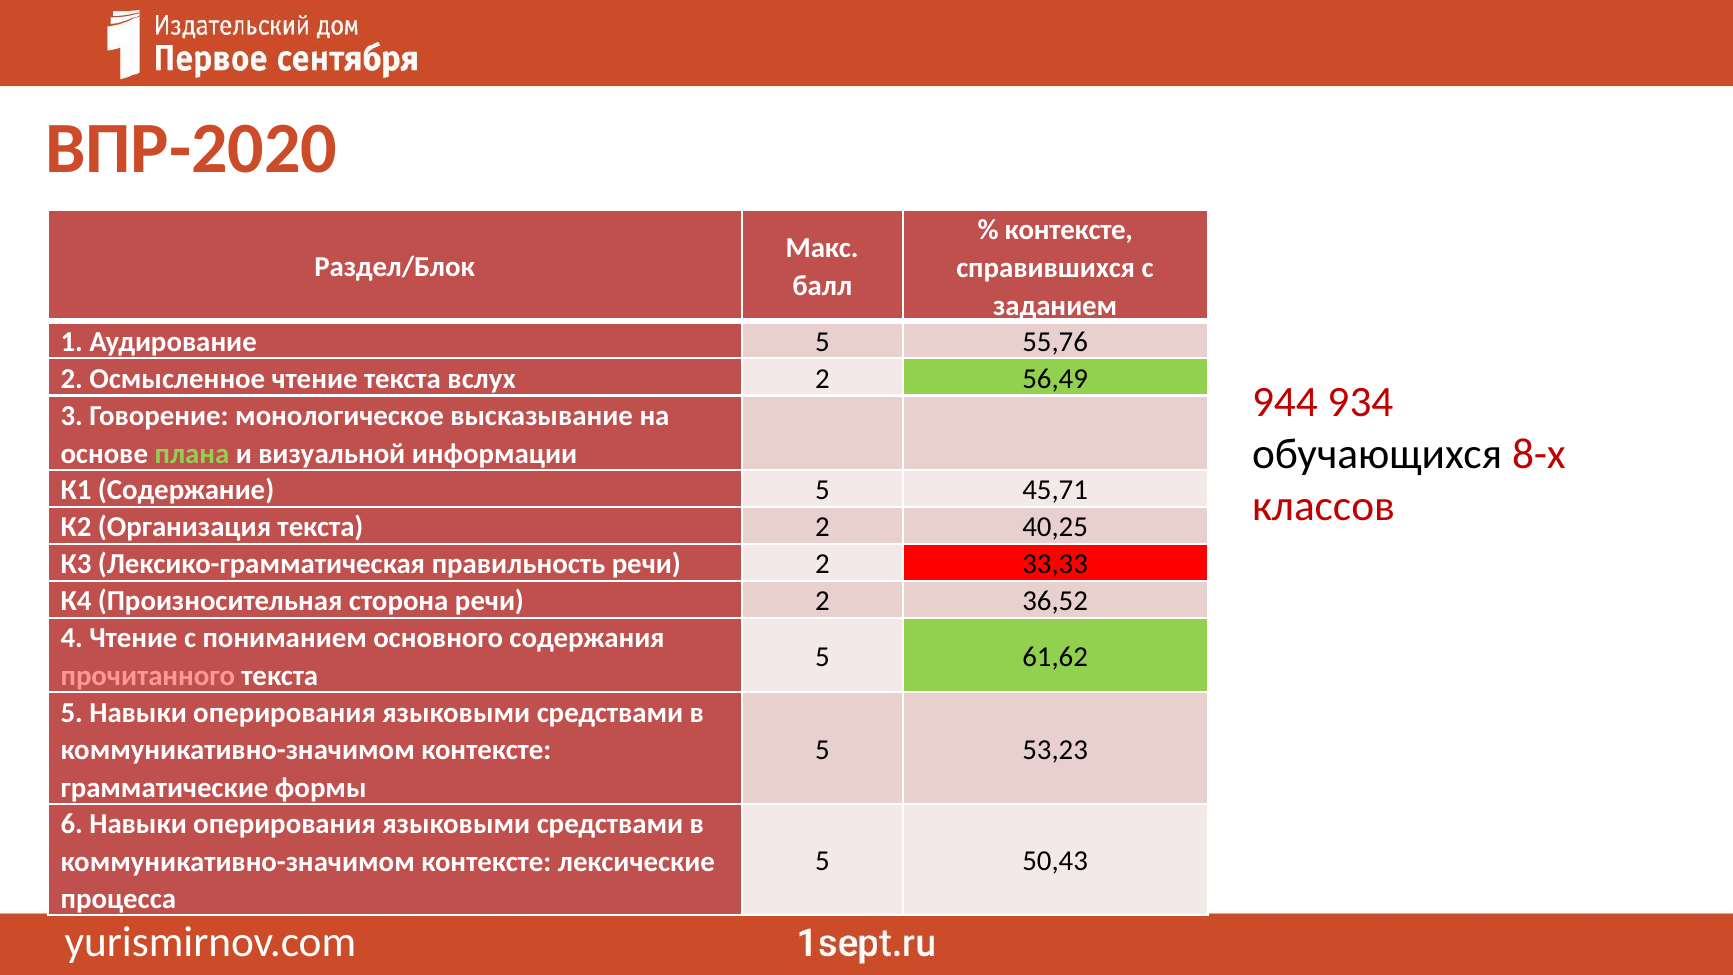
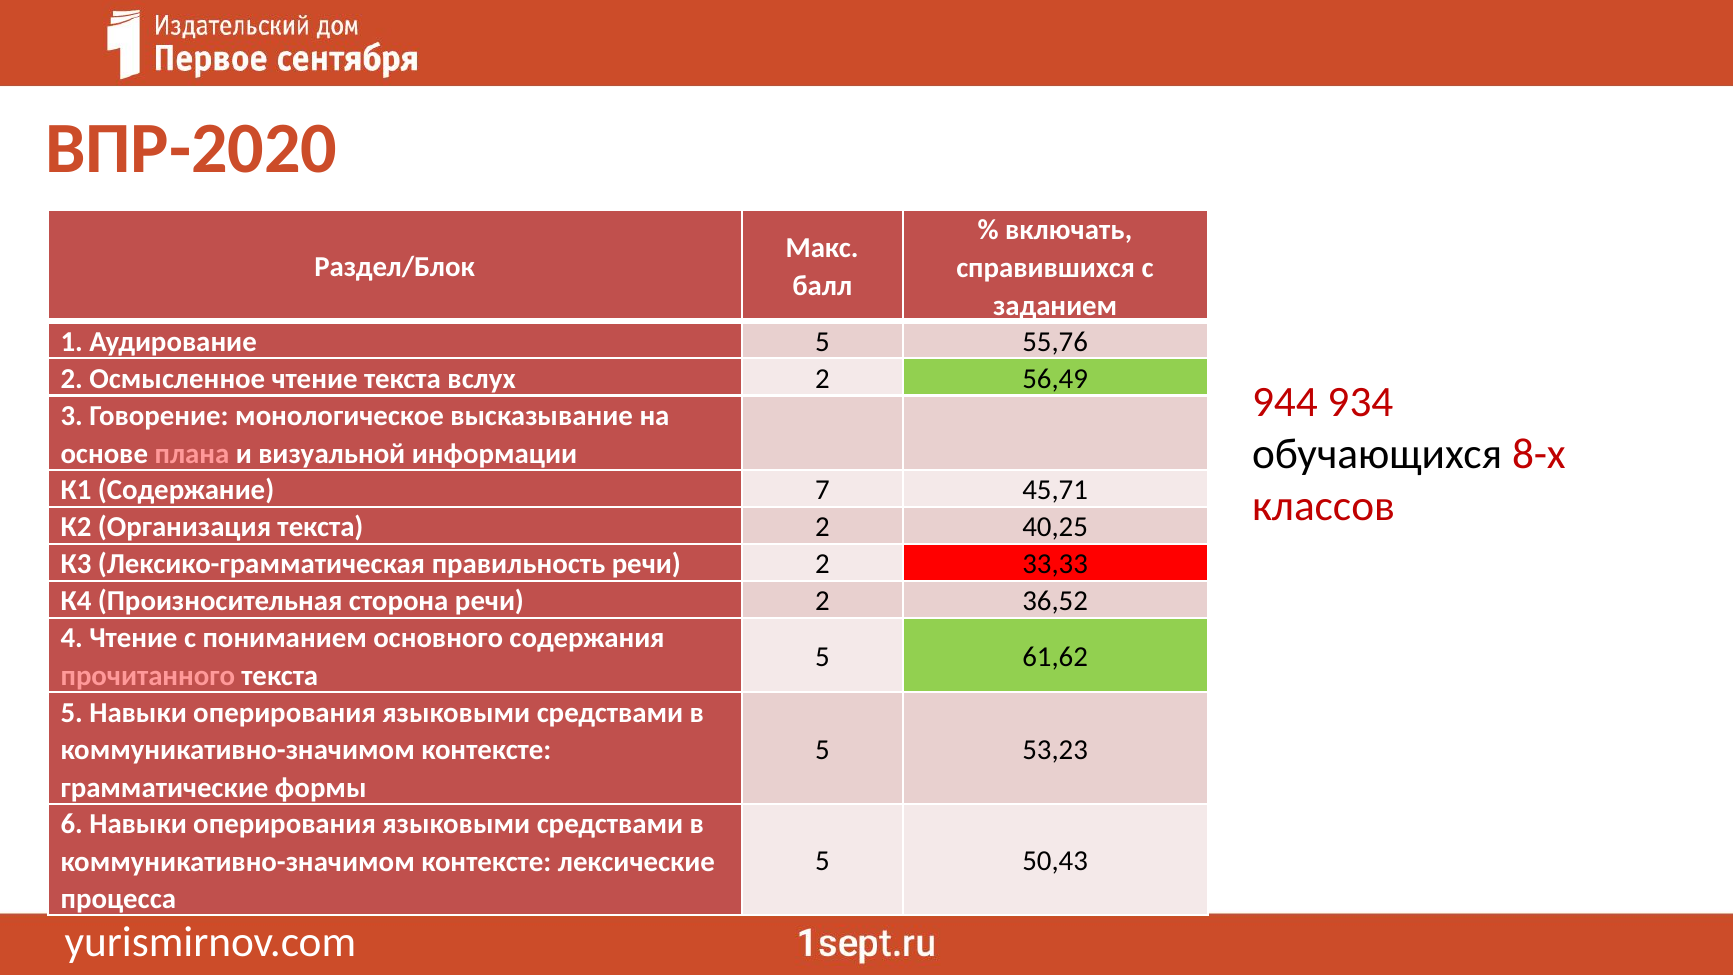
контексте: контексте -> включать (1069, 230)
плана colour: light green -> pink (192, 453)
Содержание 5: 5 -> 7 (822, 490)
